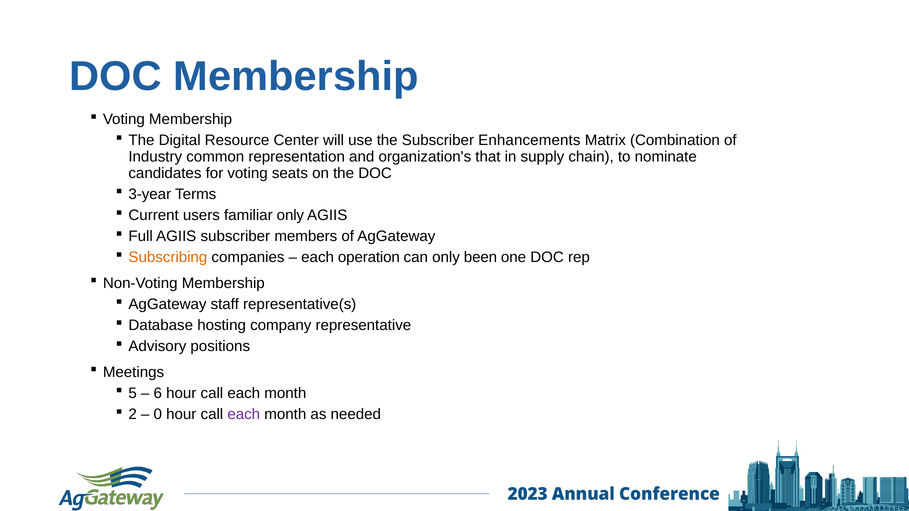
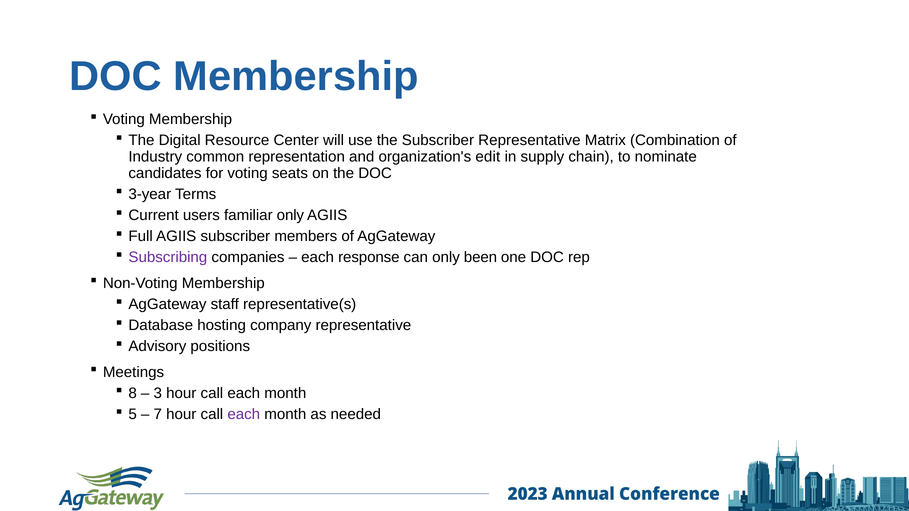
Subscriber Enhancements: Enhancements -> Representative (529, 141)
that: that -> edit (488, 157)
Subscribing colour: orange -> purple (168, 258)
operation: operation -> response (369, 258)
5: 5 -> 8 (133, 393)
6: 6 -> 3 (158, 393)
2: 2 -> 5 (133, 415)
0: 0 -> 7 (158, 415)
